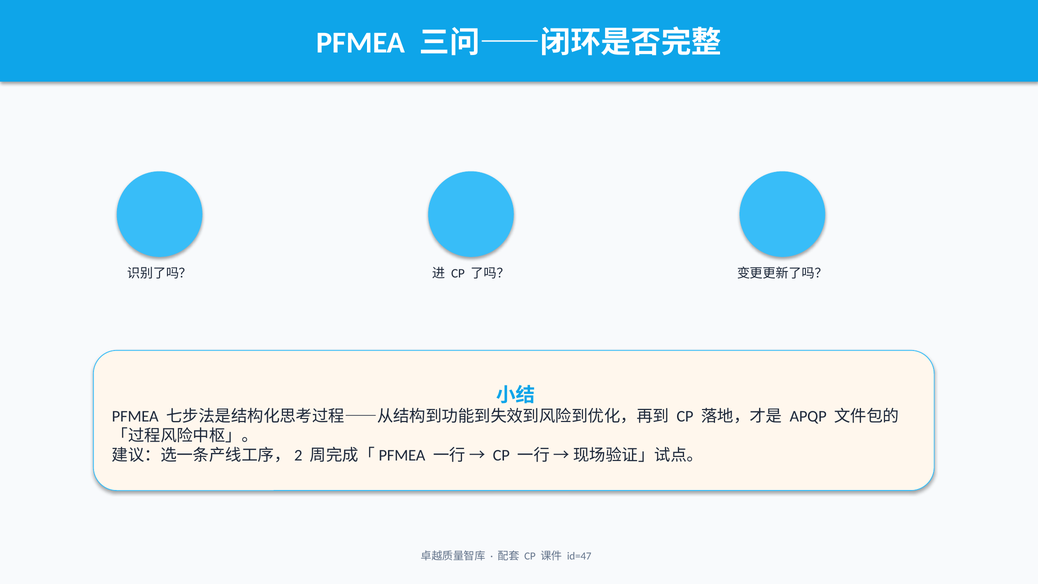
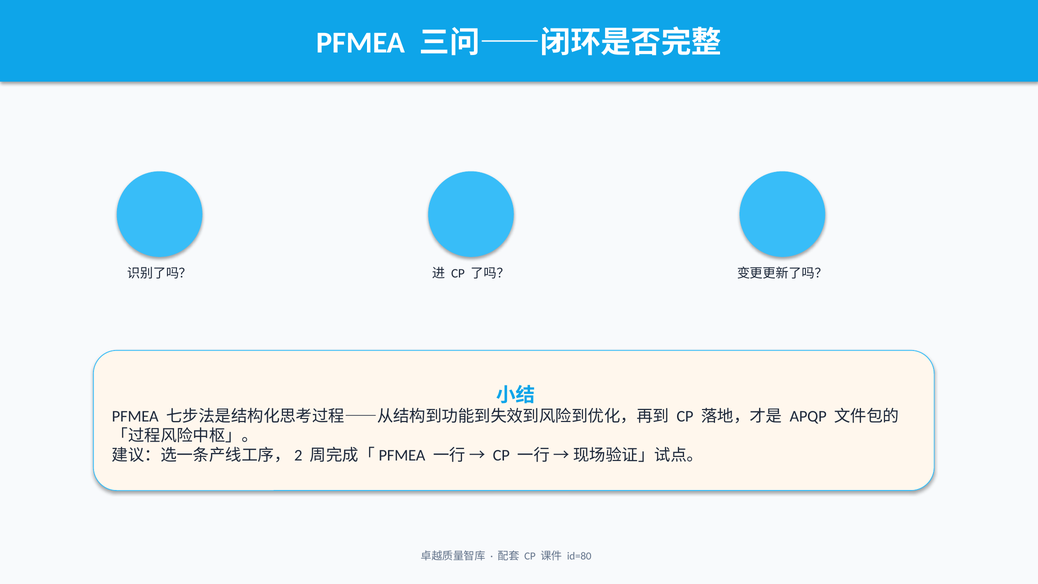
id=47: id=47 -> id=80 (579, 556)
